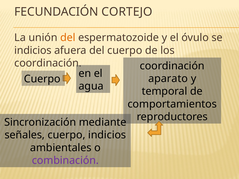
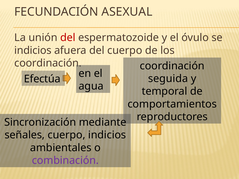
CORTEJO: CORTEJO -> ASEXUAL (127, 12)
del colour: orange -> red (68, 38)
aparato: aparato -> seguida (168, 79)
Cuerpo: Cuerpo -> Efectúa (42, 79)
